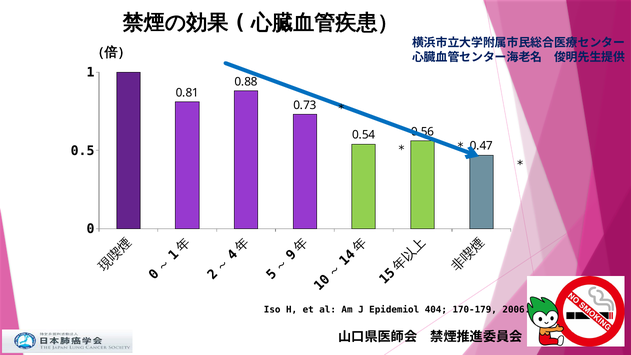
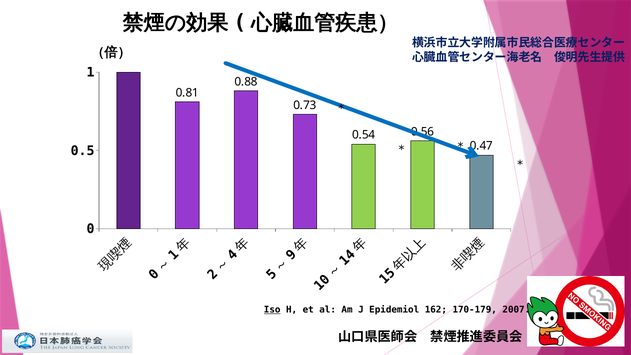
Iso underline: none -> present (272, 310)
404: 404 -> 162 (436, 310)
2006: 2006 -> 2007 (516, 310)
